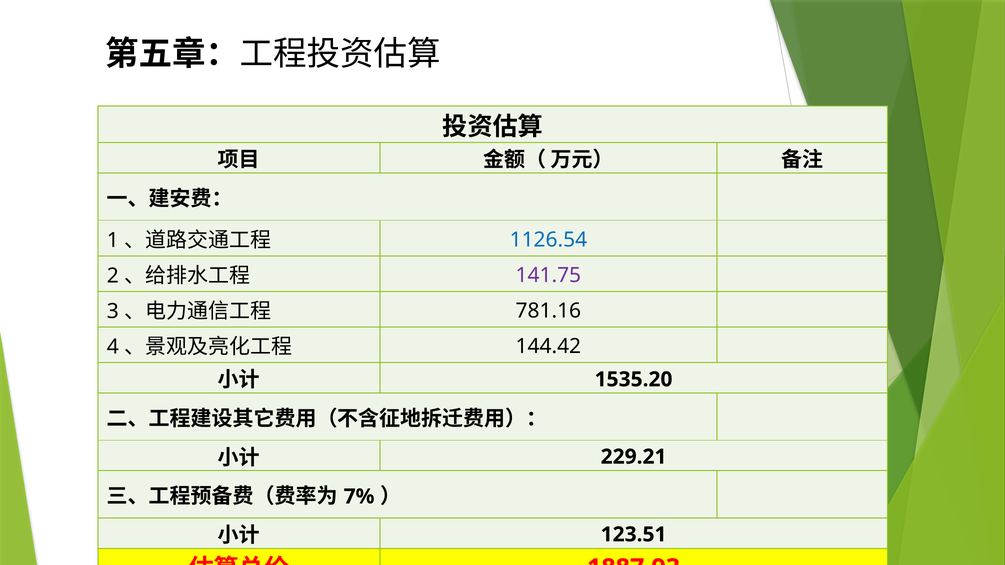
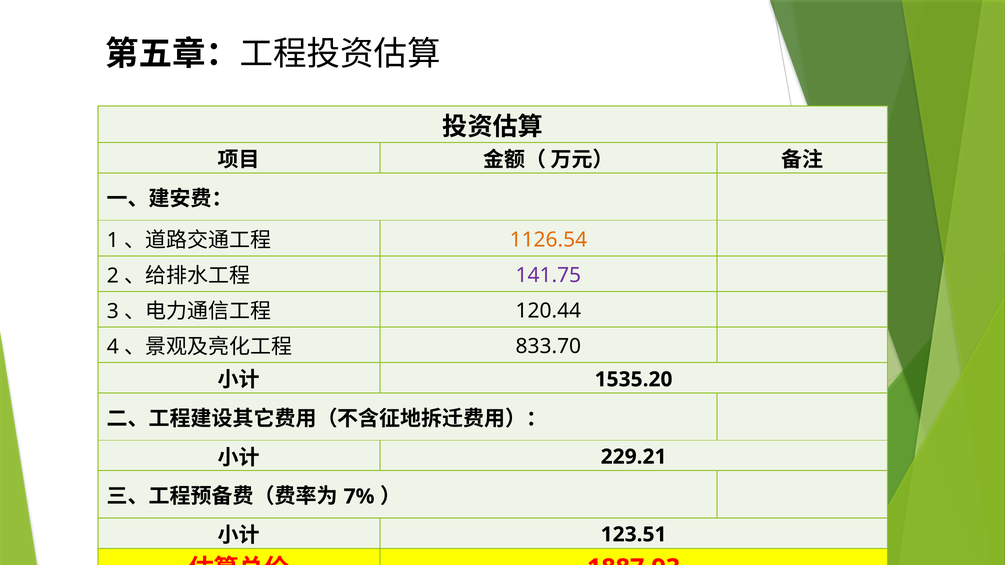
1126.54 colour: blue -> orange (548, 240)
781.16: 781.16 -> 120.44 (548, 311)
144.42: 144.42 -> 833.70 (548, 347)
